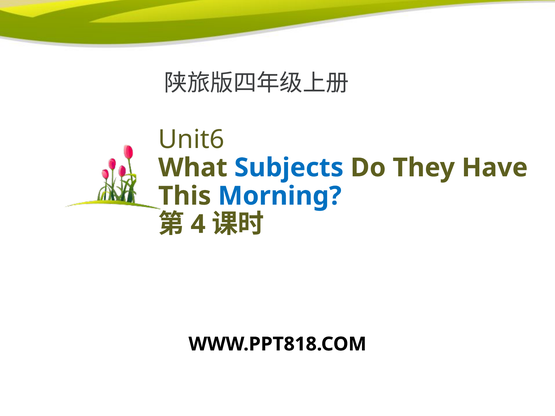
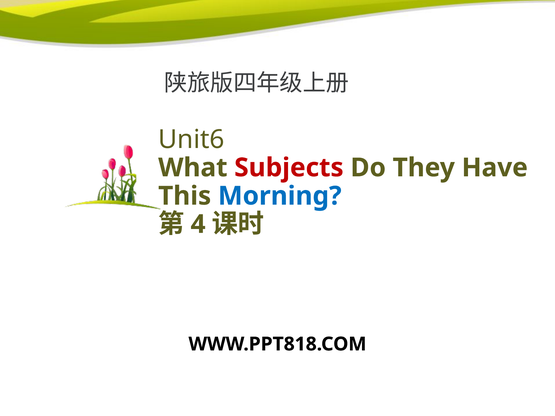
Subjects colour: blue -> red (289, 168)
